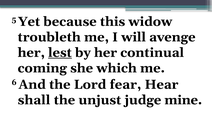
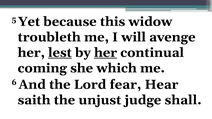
her underline: none -> present (106, 53)
shall: shall -> saith (34, 100)
mine: mine -> shall (183, 100)
